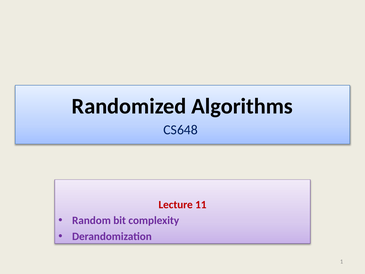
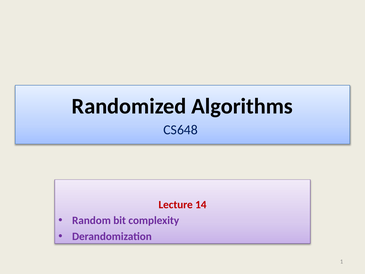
11: 11 -> 14 (201, 205)
